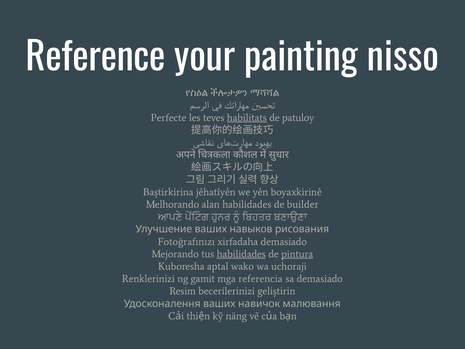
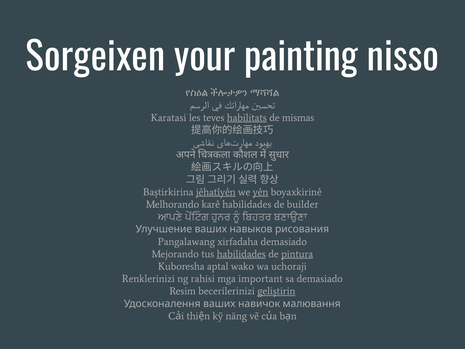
Reference: Reference -> Sorgeixen (95, 58)
Perfecte: Perfecte -> Karatasi (169, 118)
patuloy: patuloy -> mismas (298, 118)
jêhatîyên underline: none -> present (216, 192)
yên underline: none -> present (261, 192)
alan: alan -> karê (211, 204)
Fotoğrafınızı: Fotoğrafınızı -> Pangalawang (186, 241)
gamit: gamit -> rahisi (203, 279)
referencia: referencia -> important (261, 279)
geliştirin underline: none -> present (276, 291)
